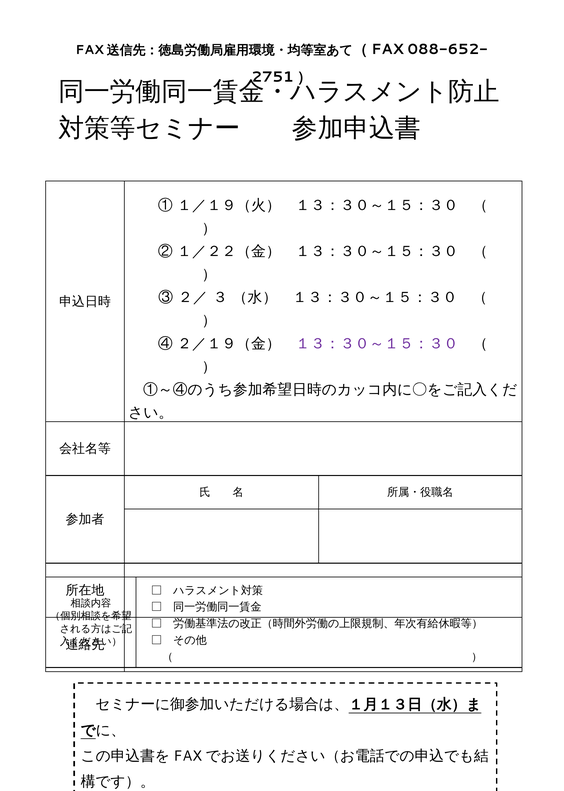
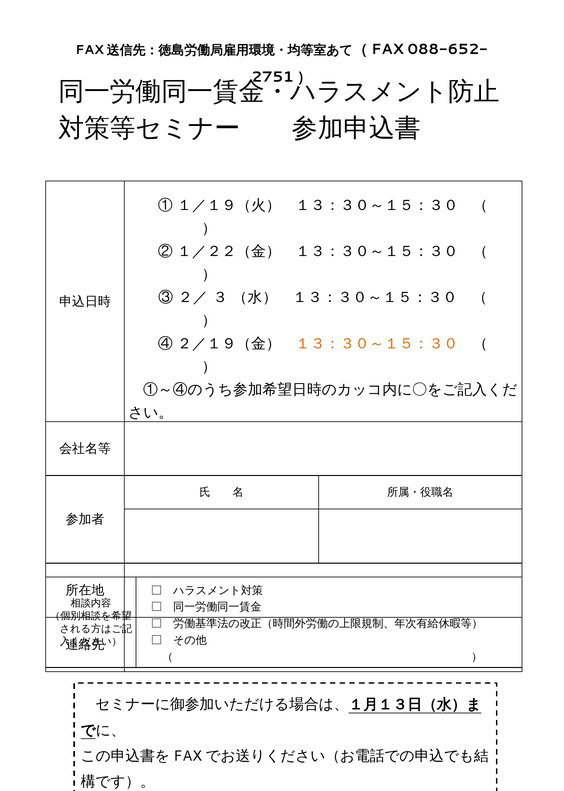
１３：３０～１５：３０ colour: purple -> orange (377, 344)
